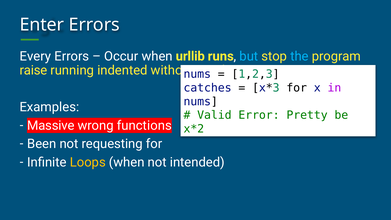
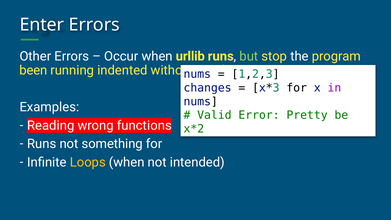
Every: Every -> Other (35, 56)
but colour: light blue -> light green (249, 56)
the colour: light blue -> white (299, 56)
raise: raise -> been (33, 70)
catches: catches -> changes (208, 88)
Massive: Massive -> Reading (51, 125)
Been: Been -> Runs (42, 144)
requesting: requesting -> something (112, 144)
